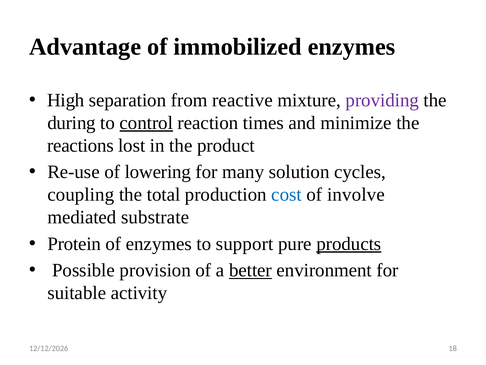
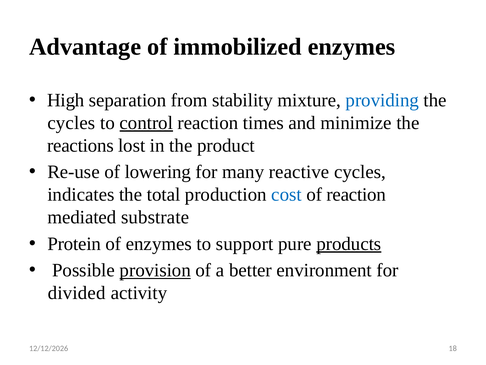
reactive: reactive -> stability (243, 100)
providing colour: purple -> blue (382, 100)
during: during -> cycles (71, 123)
solution: solution -> reactive (299, 172)
coupling: coupling -> indicates (81, 194)
of involve: involve -> reaction (356, 194)
provision underline: none -> present (155, 270)
better underline: present -> none (250, 270)
suitable: suitable -> divided (77, 293)
